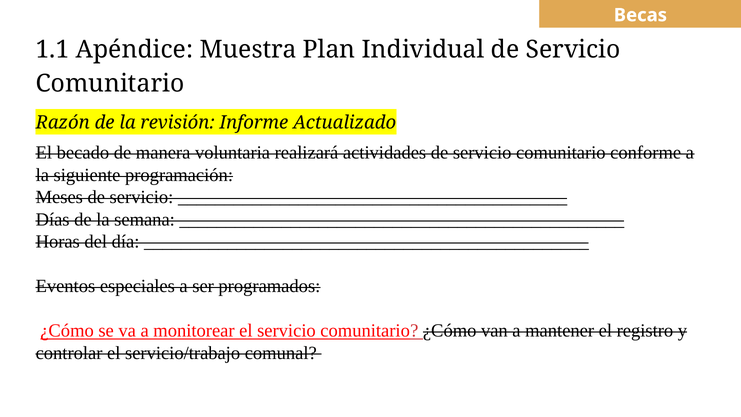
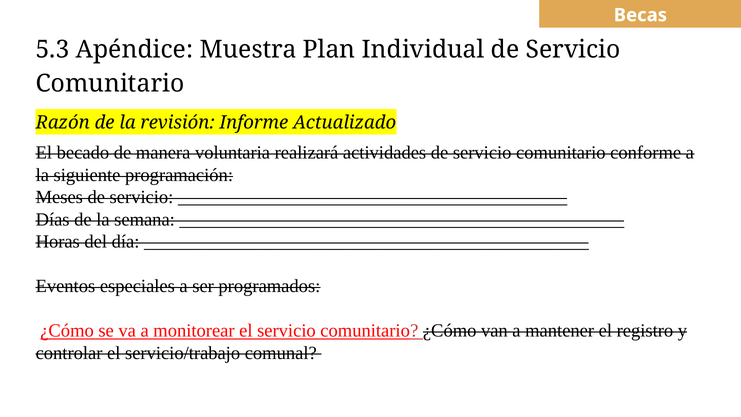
1.1: 1.1 -> 5.3 (53, 50)
